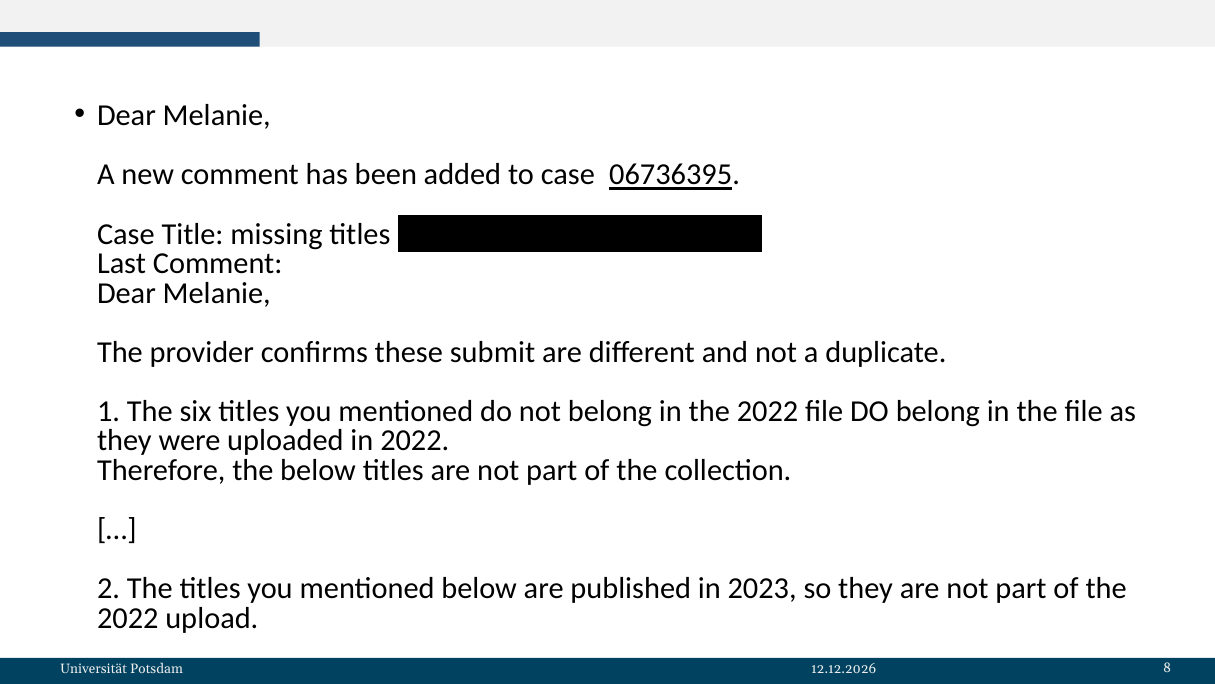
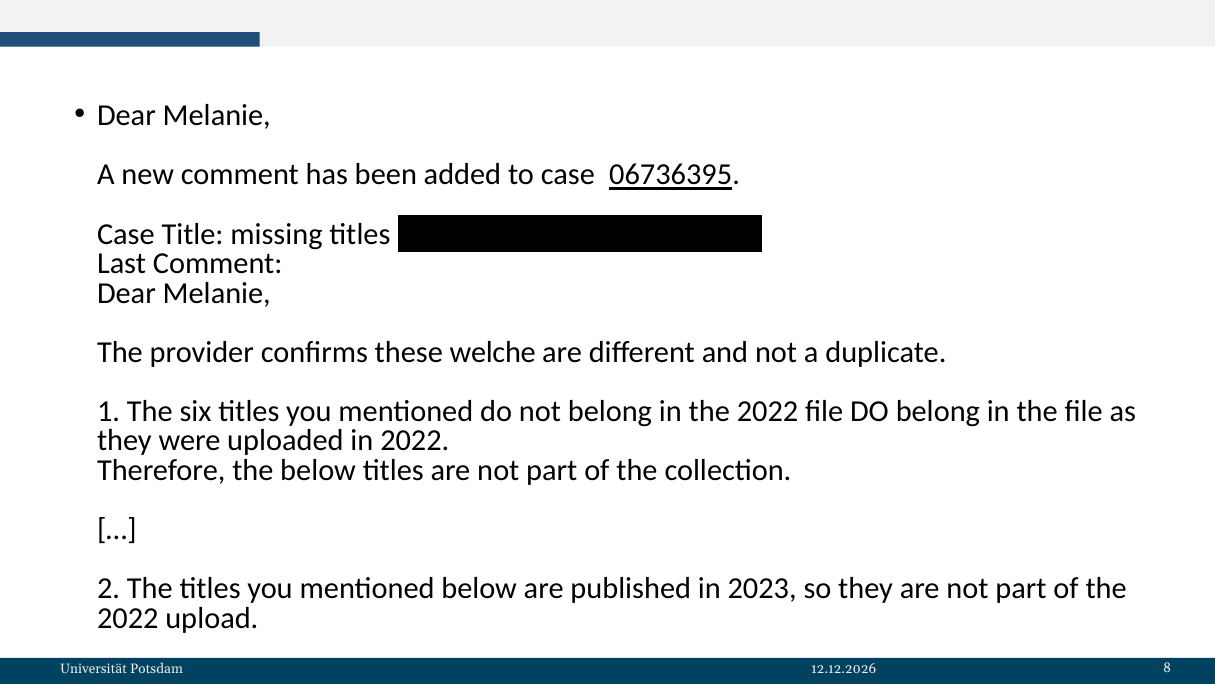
submit: submit -> welche (493, 352)
